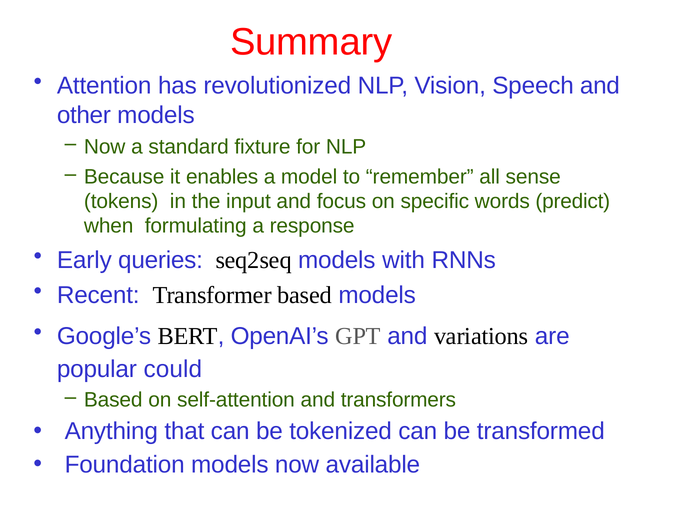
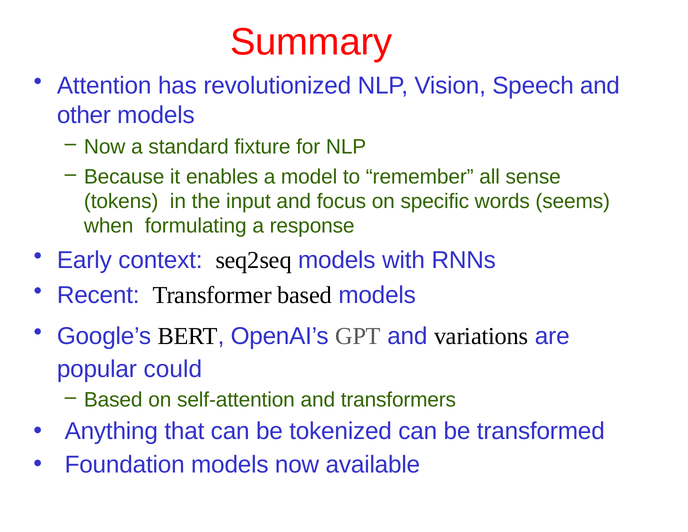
predict: predict -> seems (573, 201)
queries: queries -> context (160, 260)
